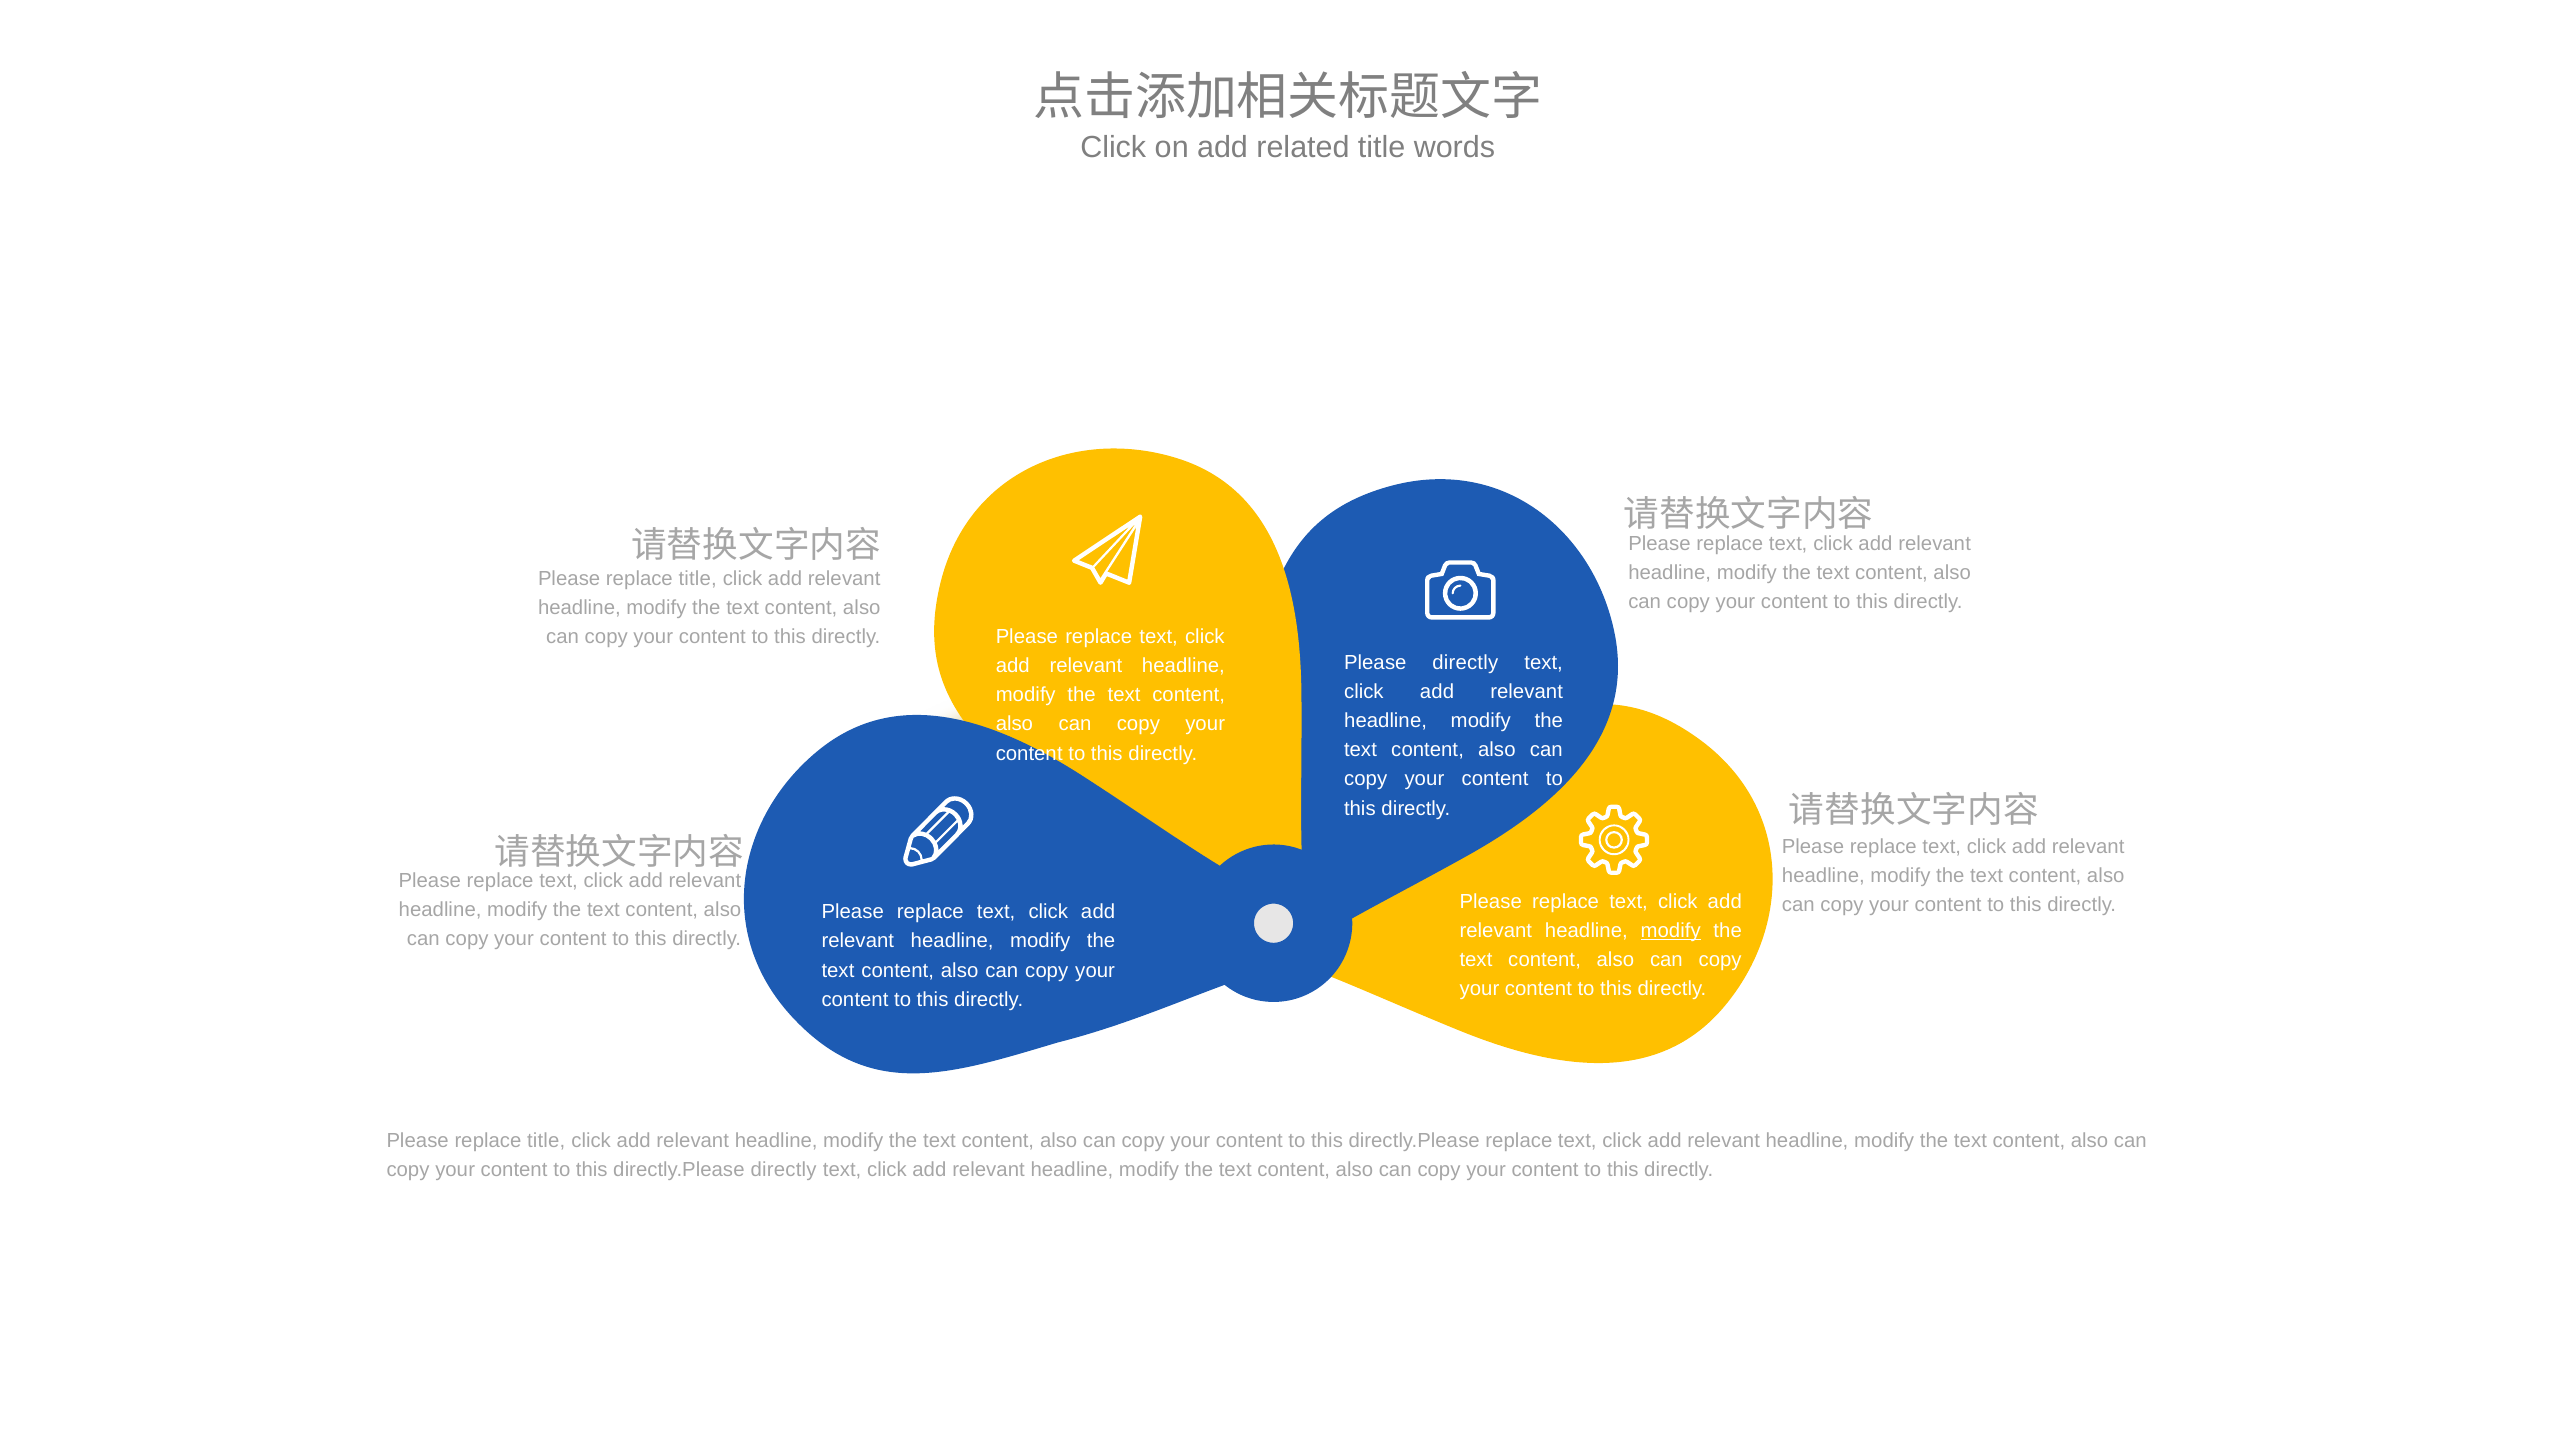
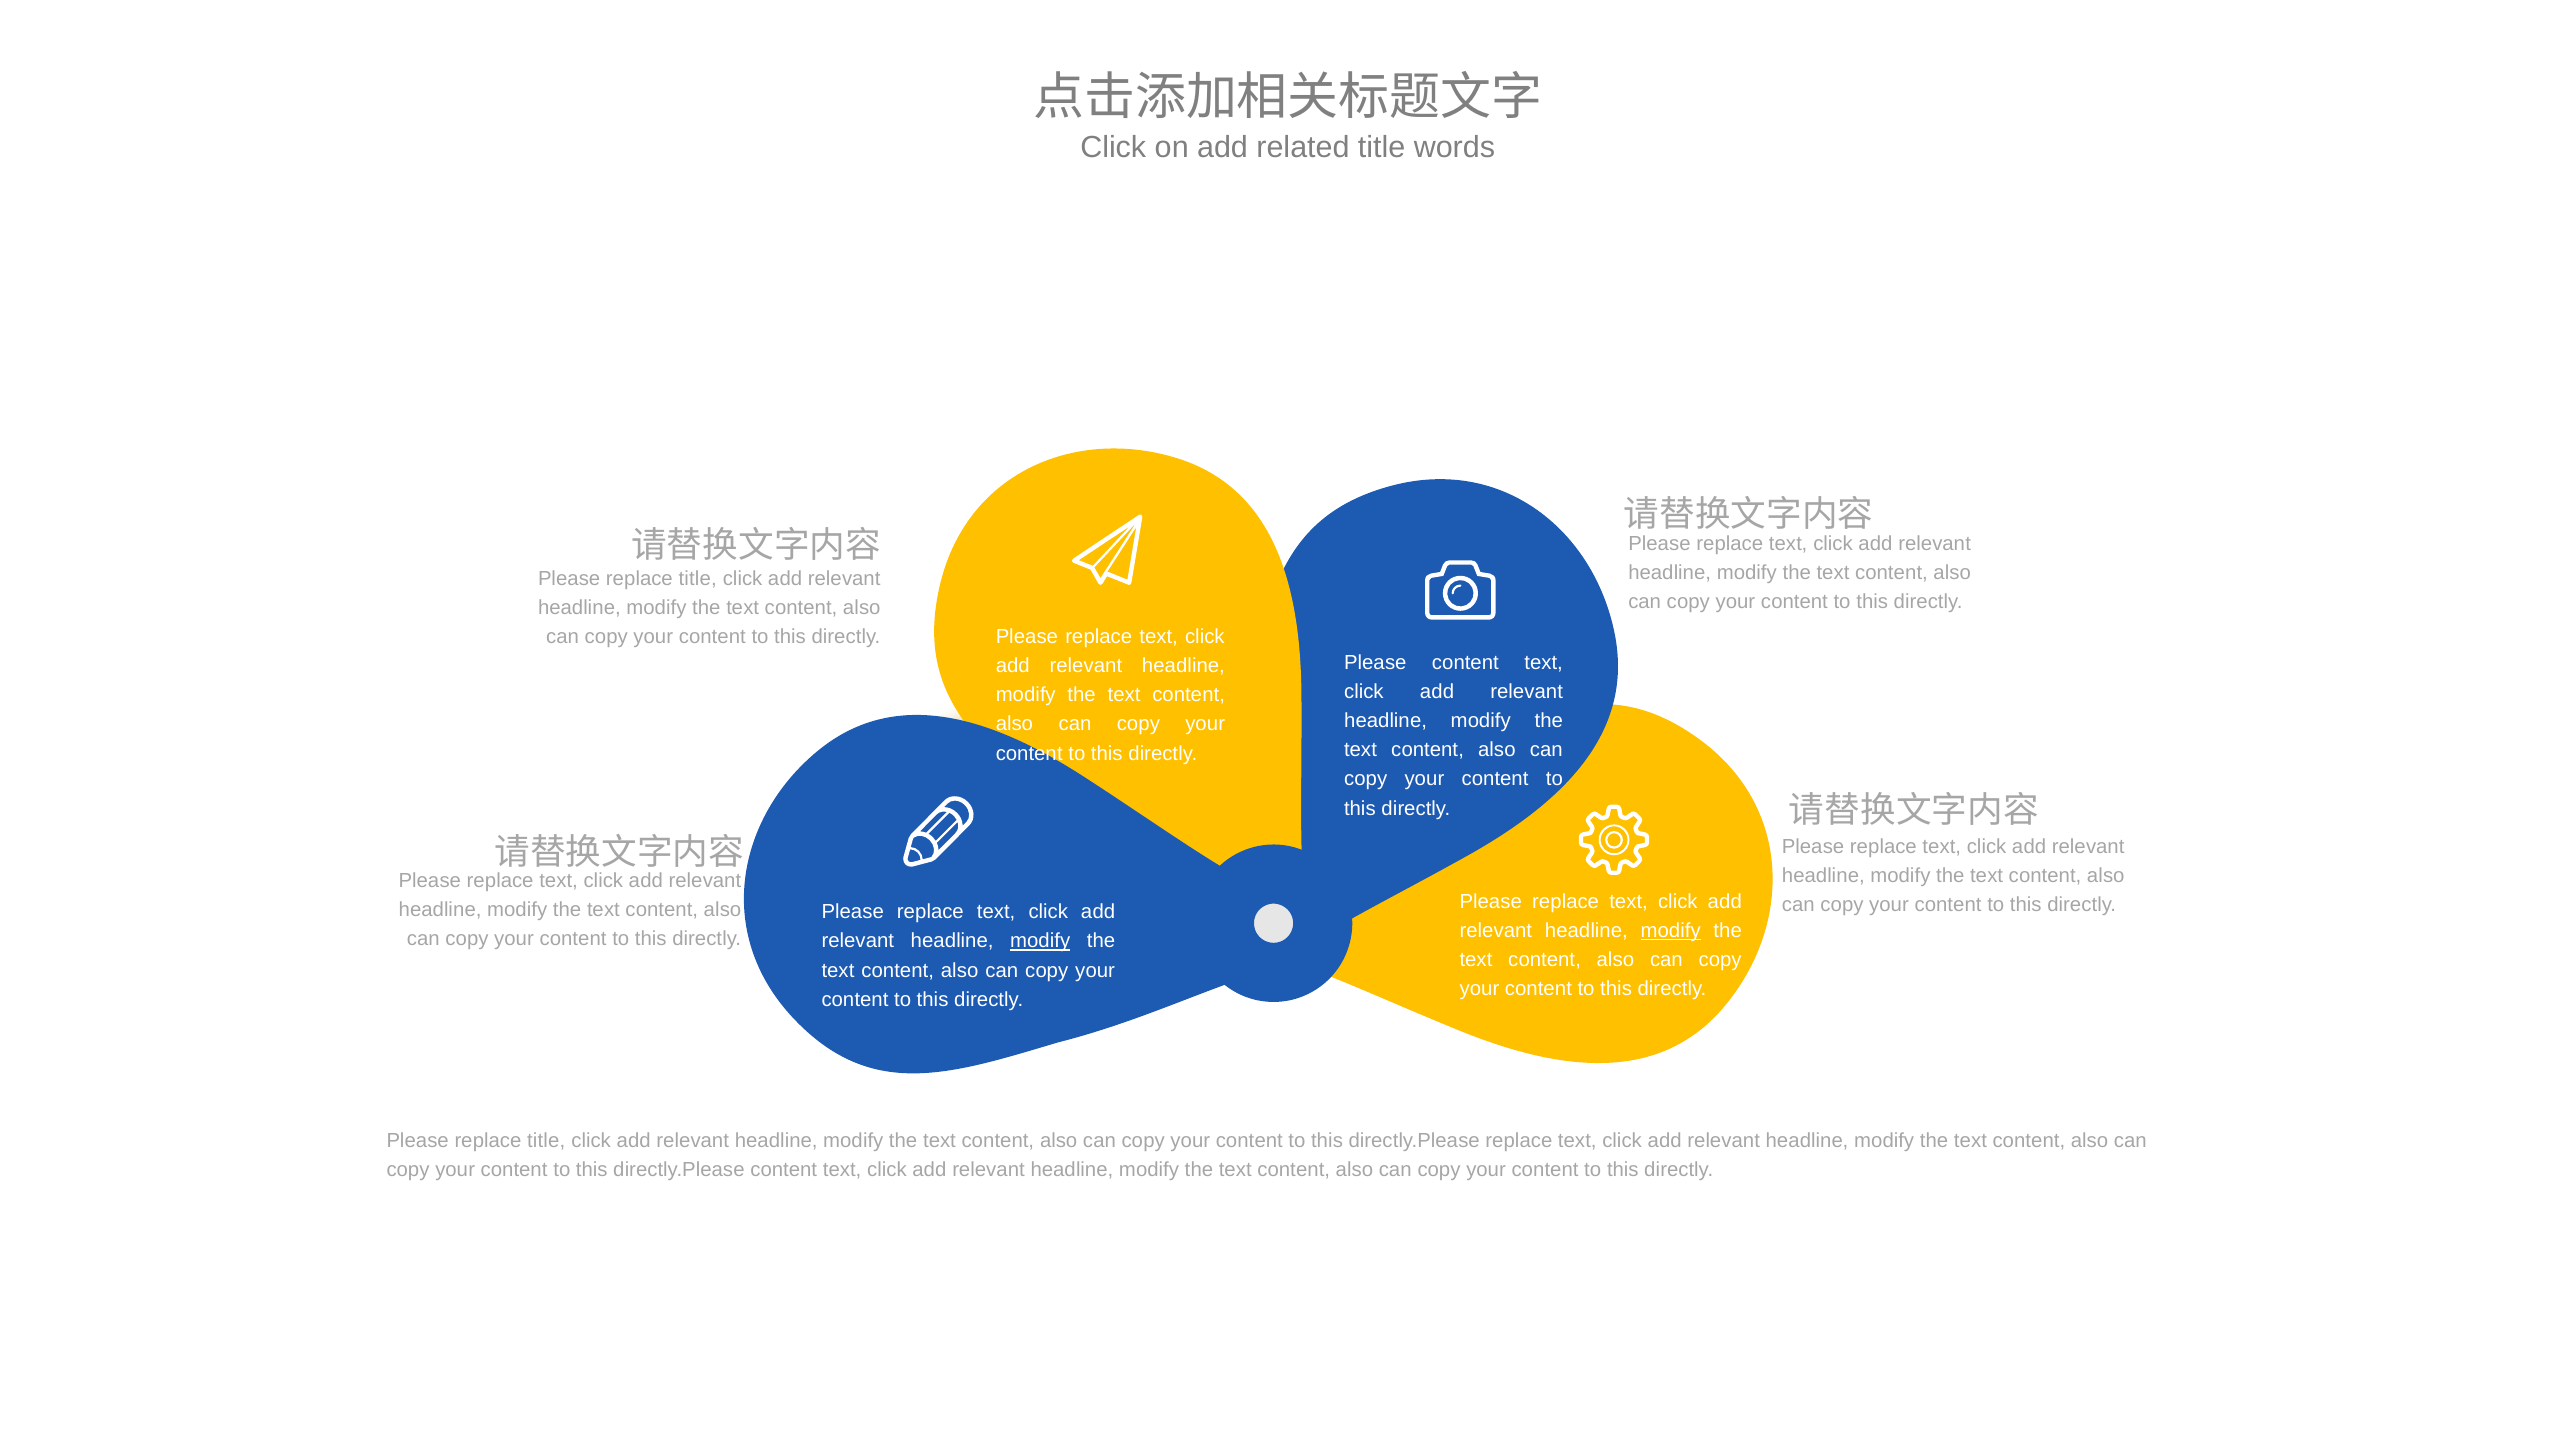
Please directly: directly -> content (1465, 662)
modify underline: none -> present (1040, 941)
directly.Please directly: directly -> content (784, 1169)
